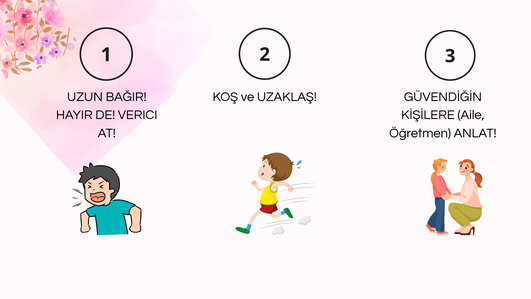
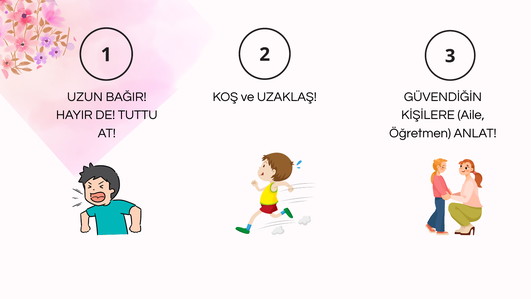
VERICI: VERICI -> TUTTU (138, 115)
